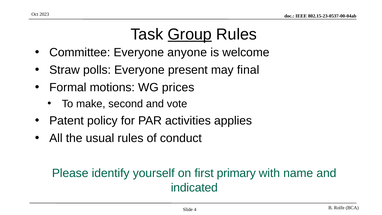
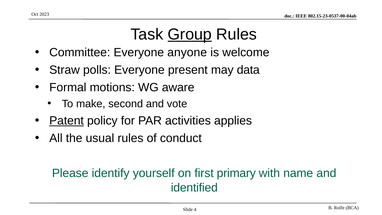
final: final -> data (248, 70)
prices: prices -> aware (178, 87)
Patent underline: none -> present (67, 121)
indicated: indicated -> identified (194, 187)
